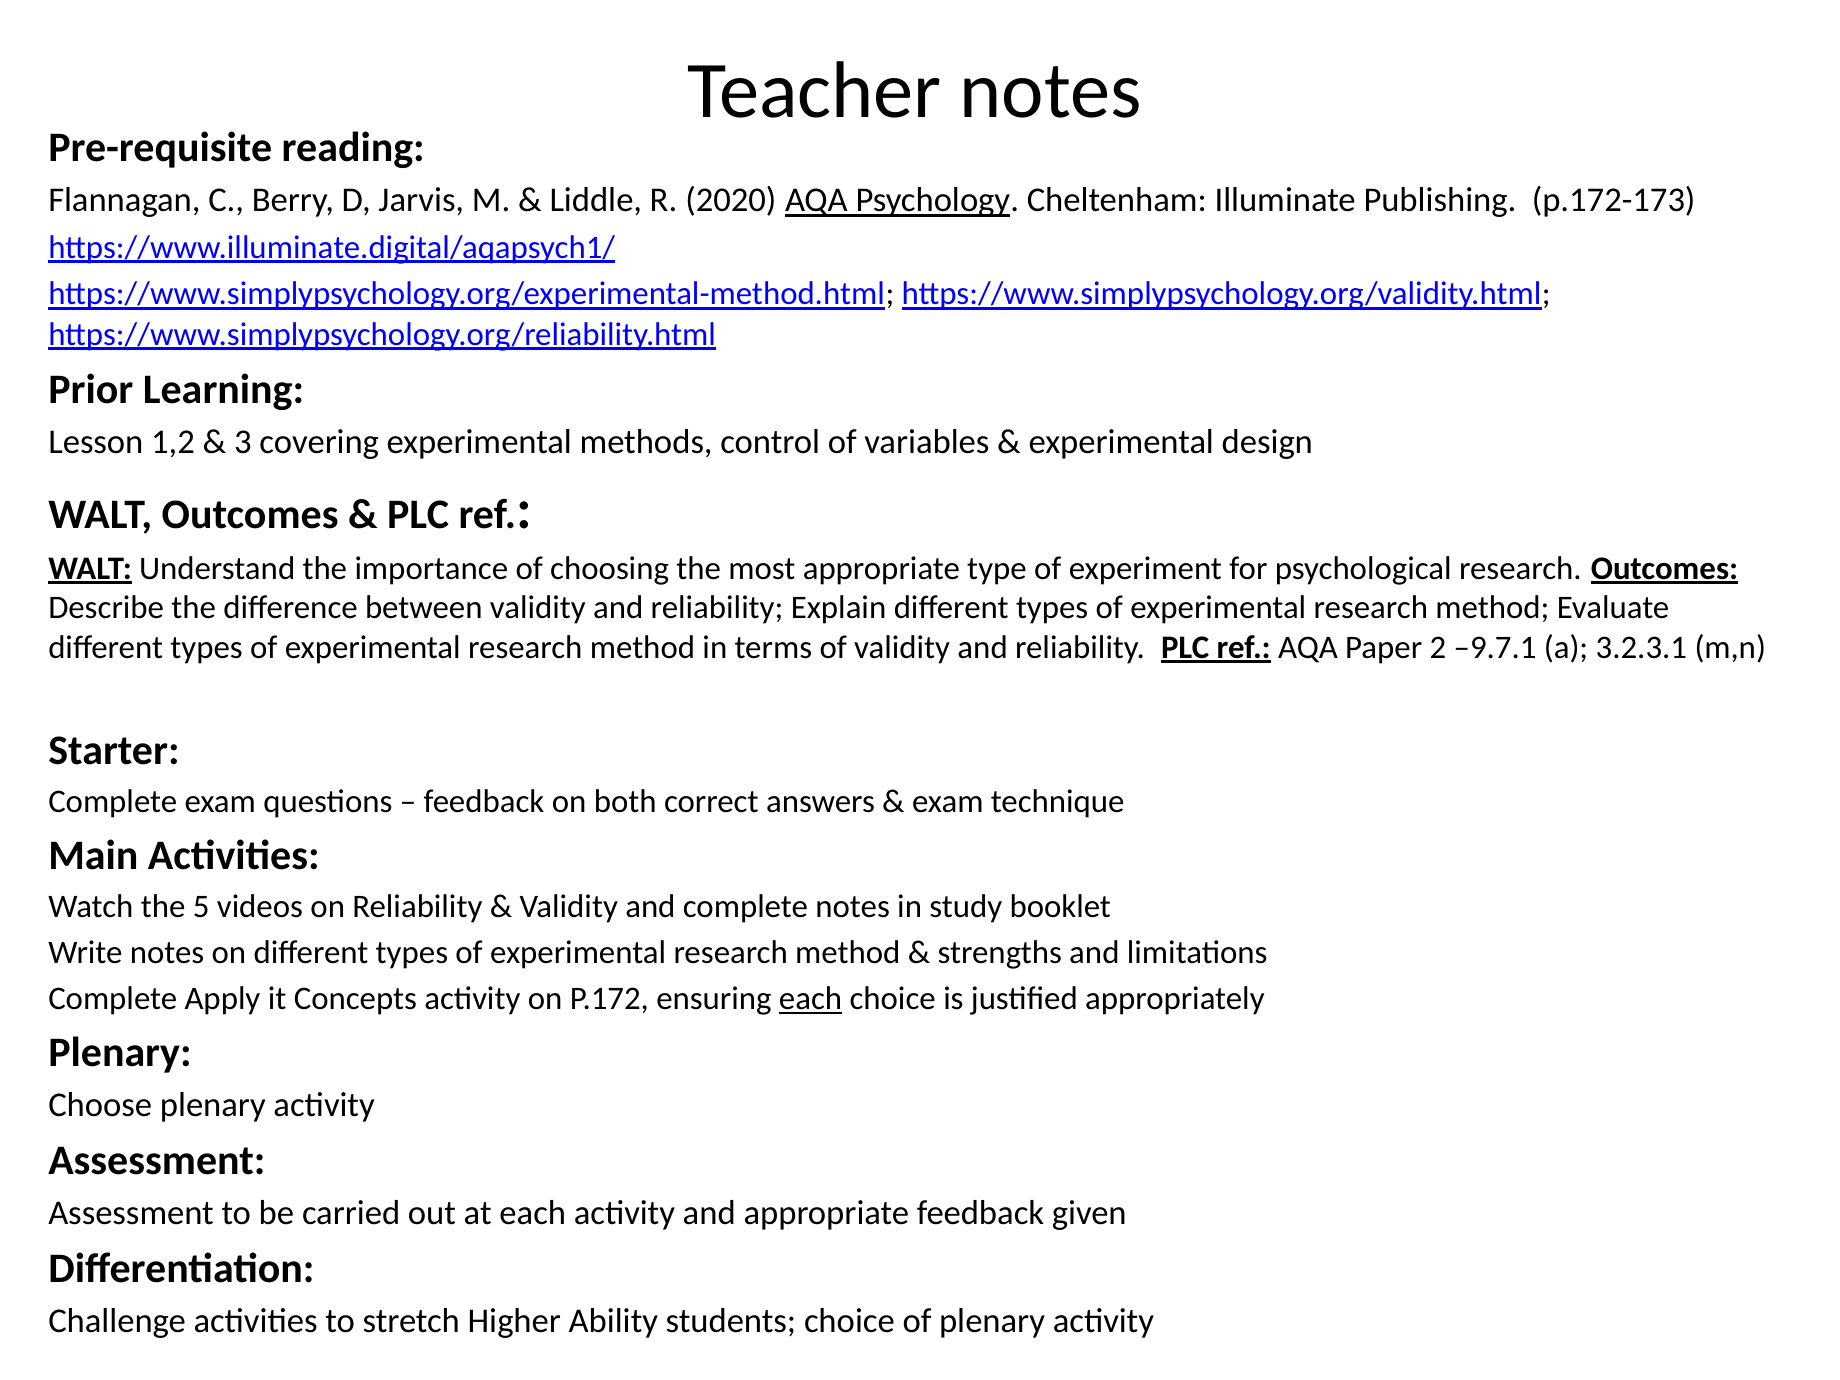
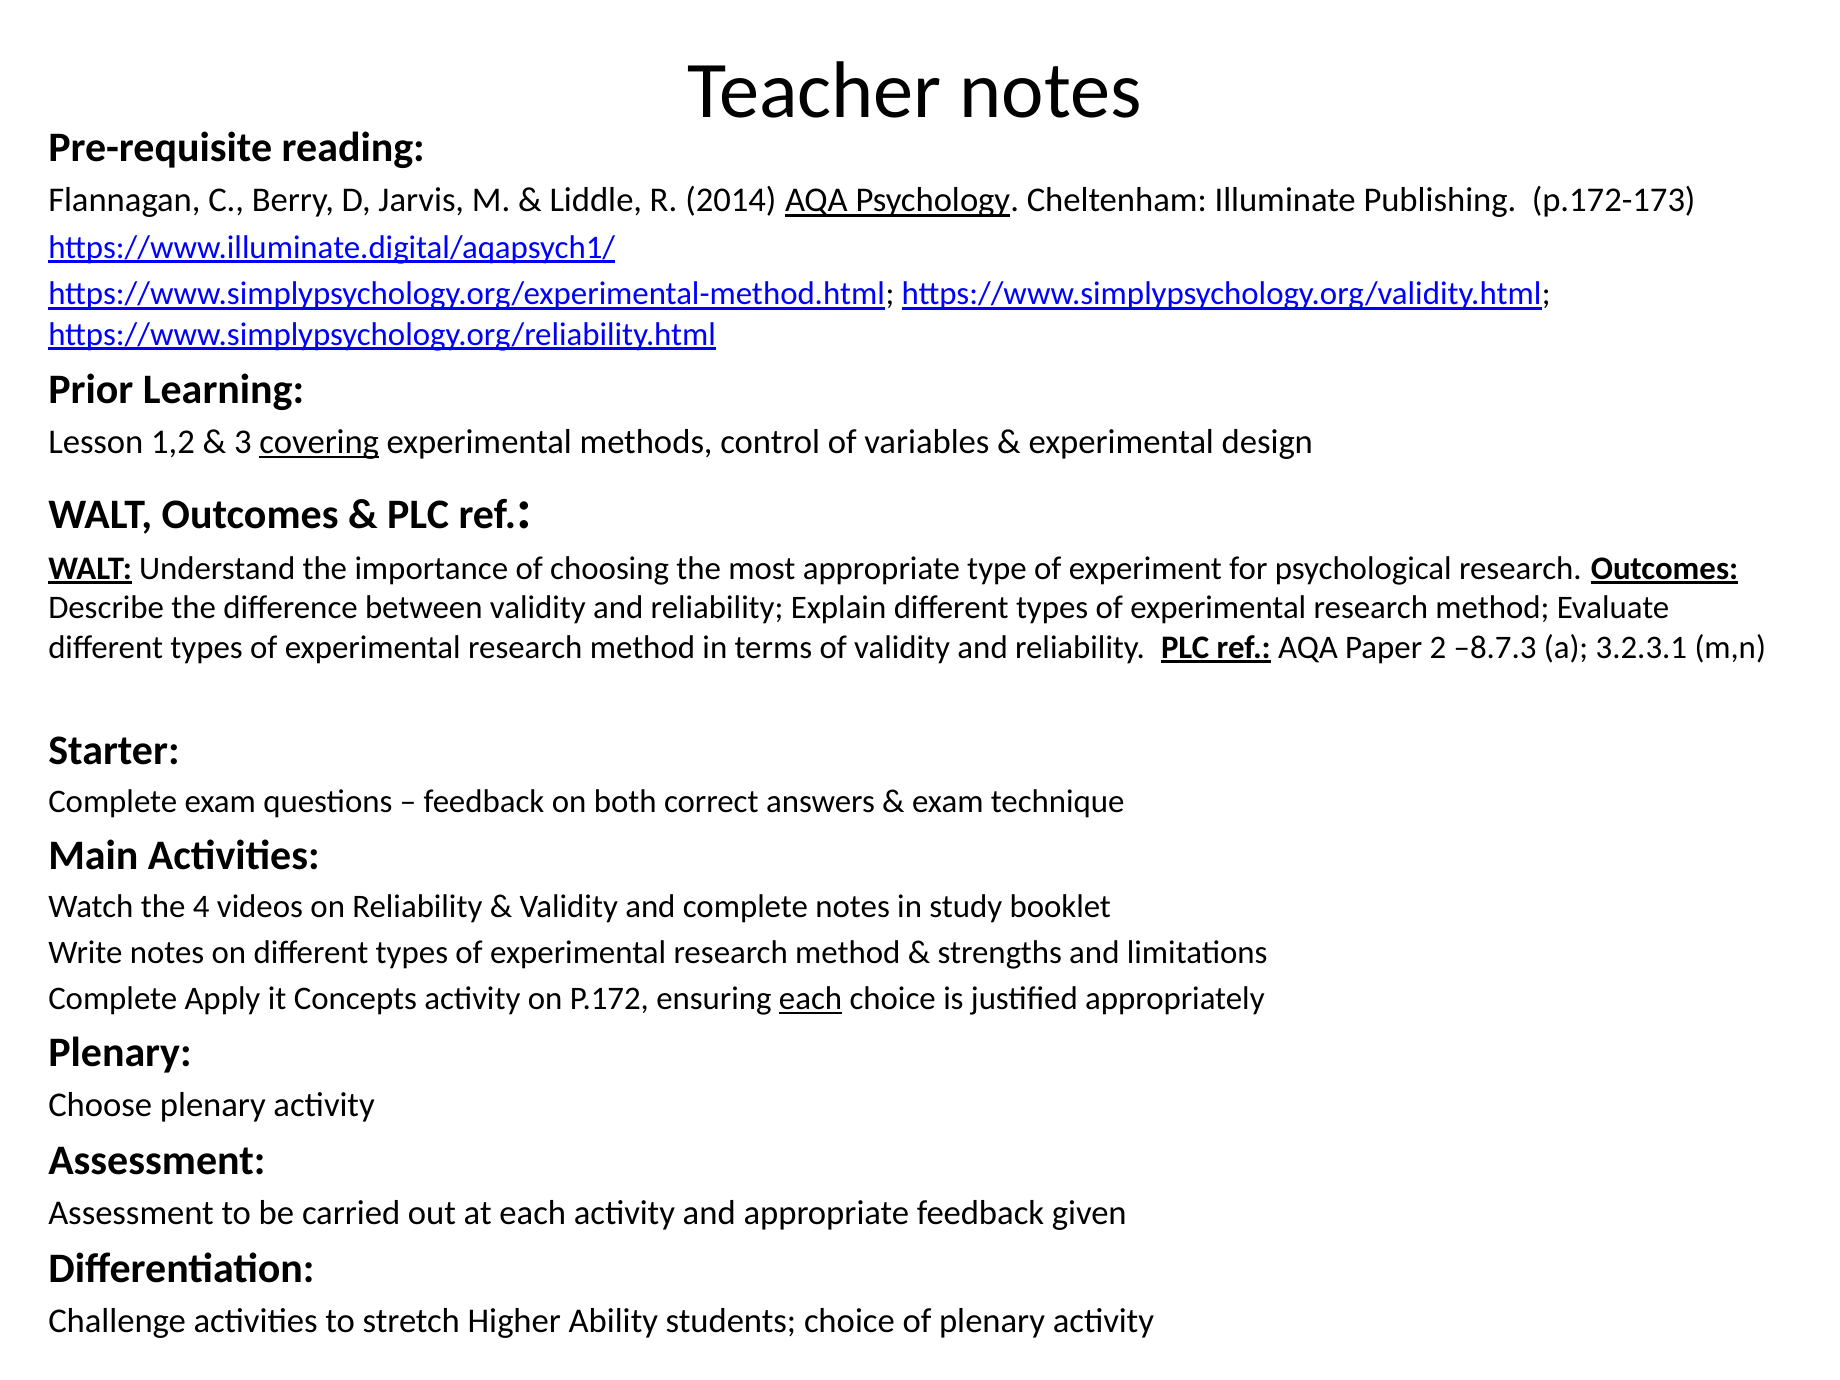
2020: 2020 -> 2014 (731, 201)
covering underline: none -> present (319, 442)
–9.7.1: –9.7.1 -> –8.7.3 (1495, 647)
5: 5 -> 4 (201, 906)
